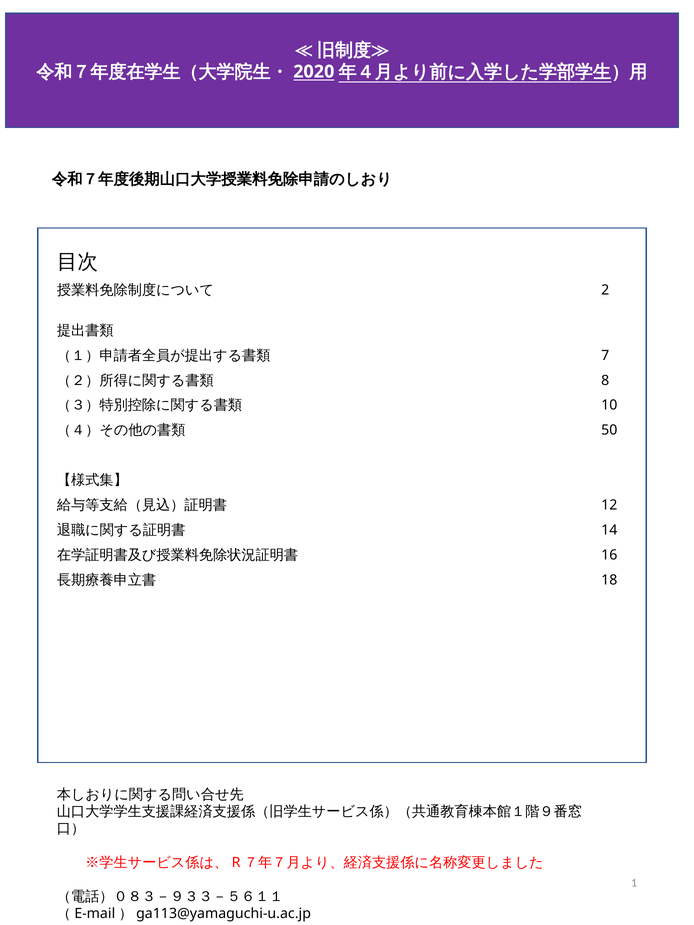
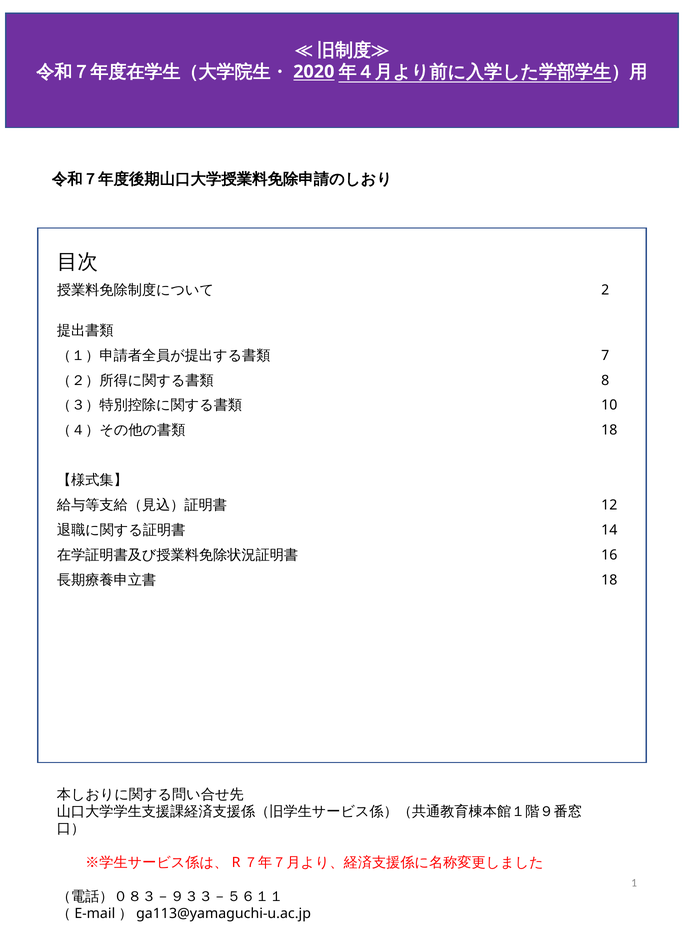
50: 50 -> 18 (609, 430)
